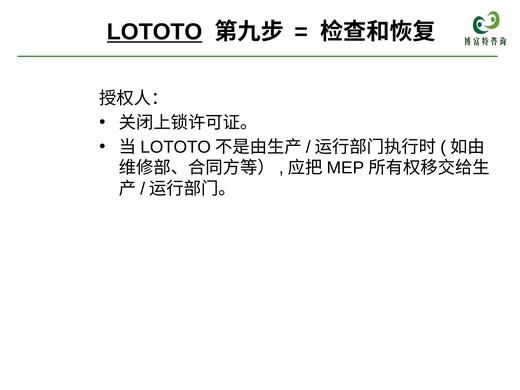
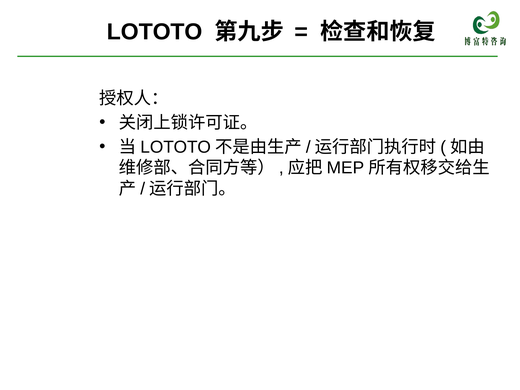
LOTOTO underline: present -> none (155, 32)
